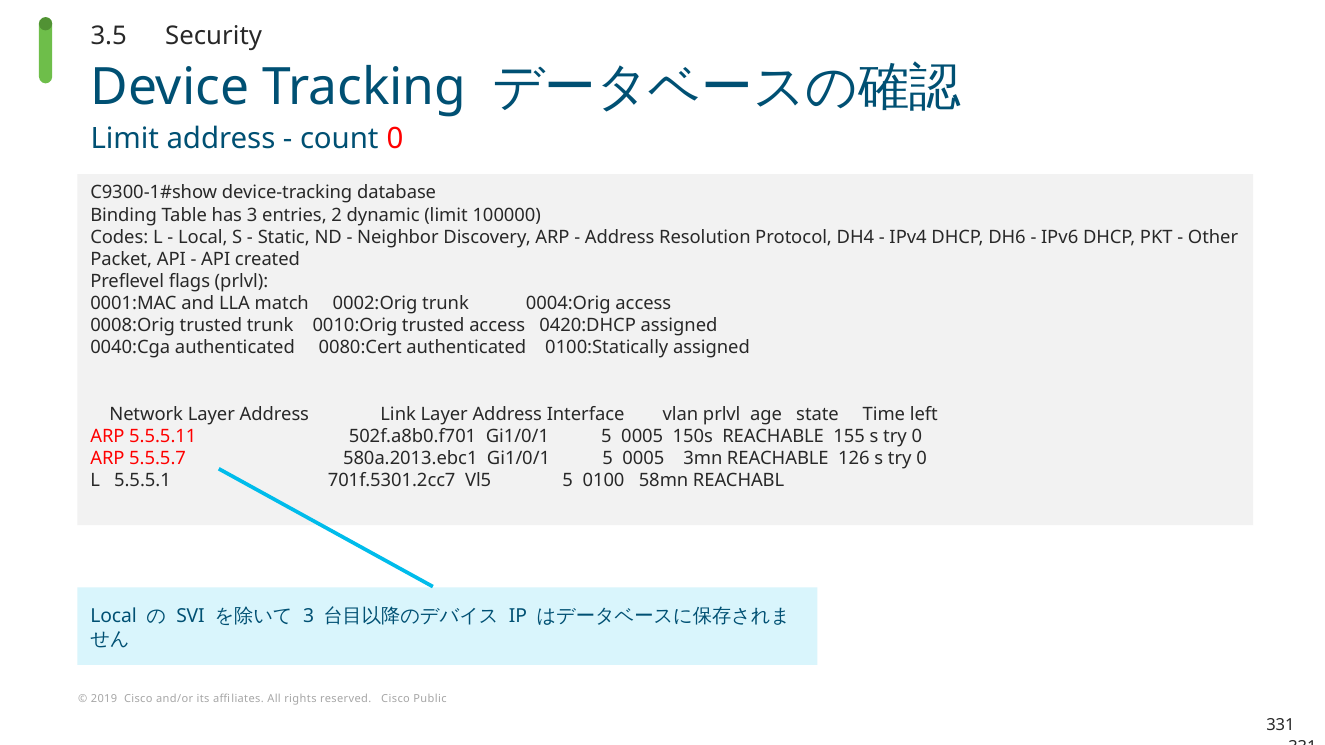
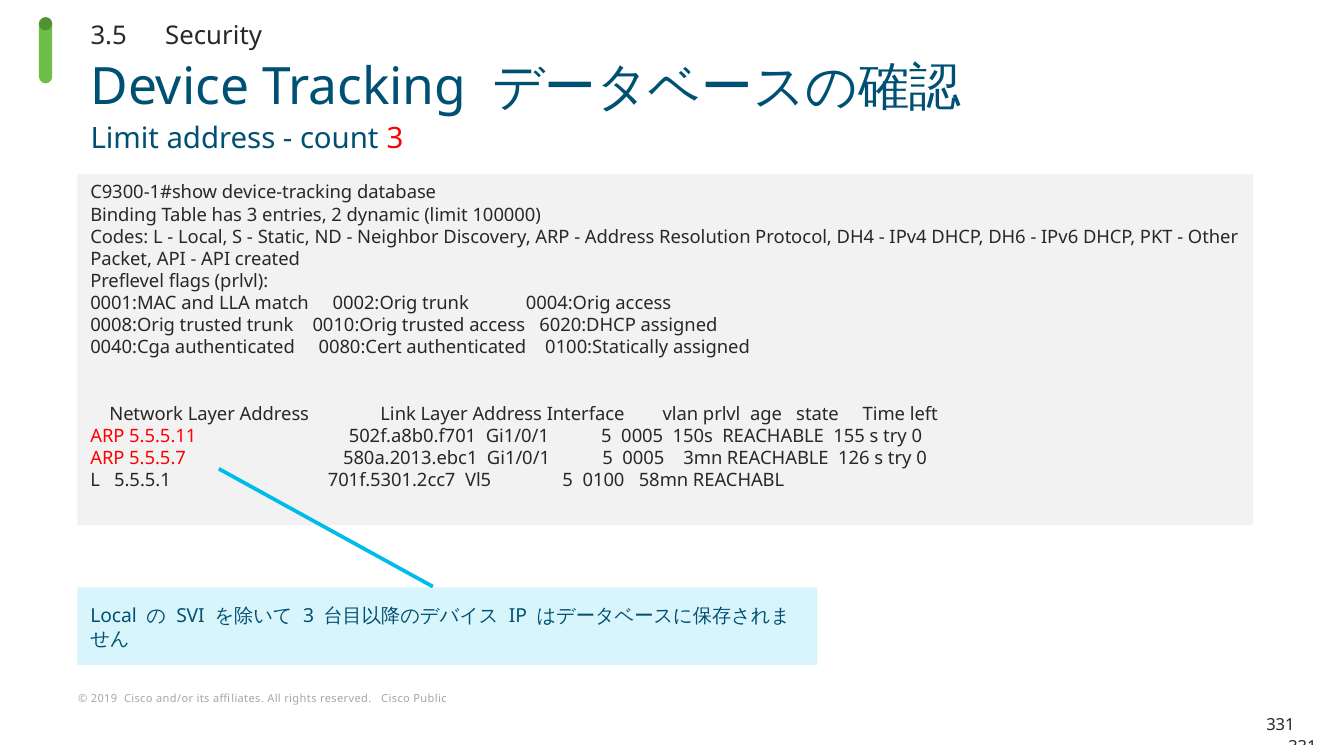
count 0: 0 -> 3 (395, 139)
0420:DHCP: 0420:DHCP -> 6020:DHCP (588, 326)
